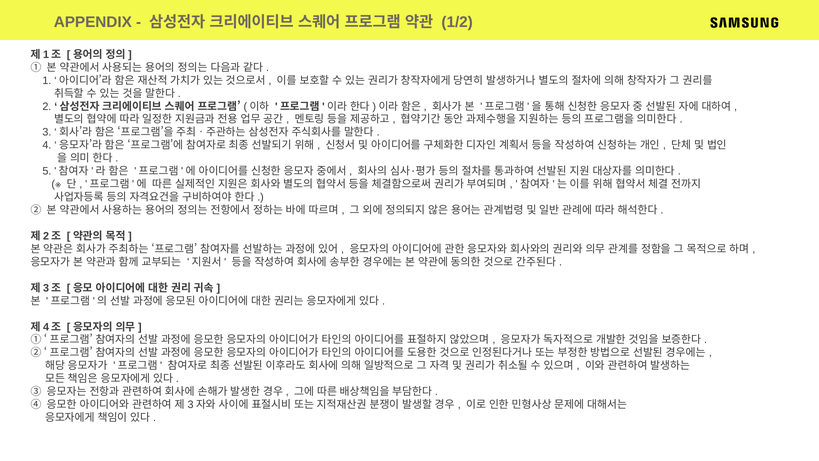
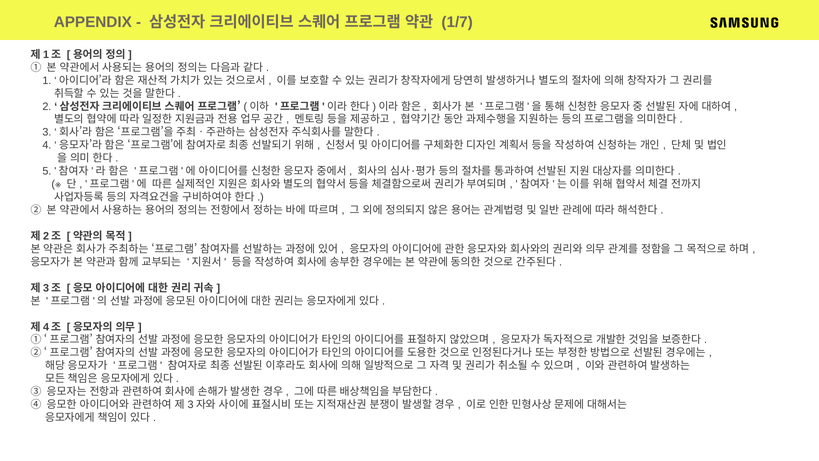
1/2: 1/2 -> 1/7 (457, 22)
